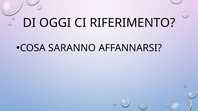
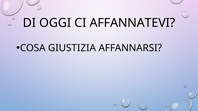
RIFERIMENTO: RIFERIMENTO -> AFFANNATEVI (132, 23)
SARANNO: SARANNO -> GIUSTIZIA (72, 48)
